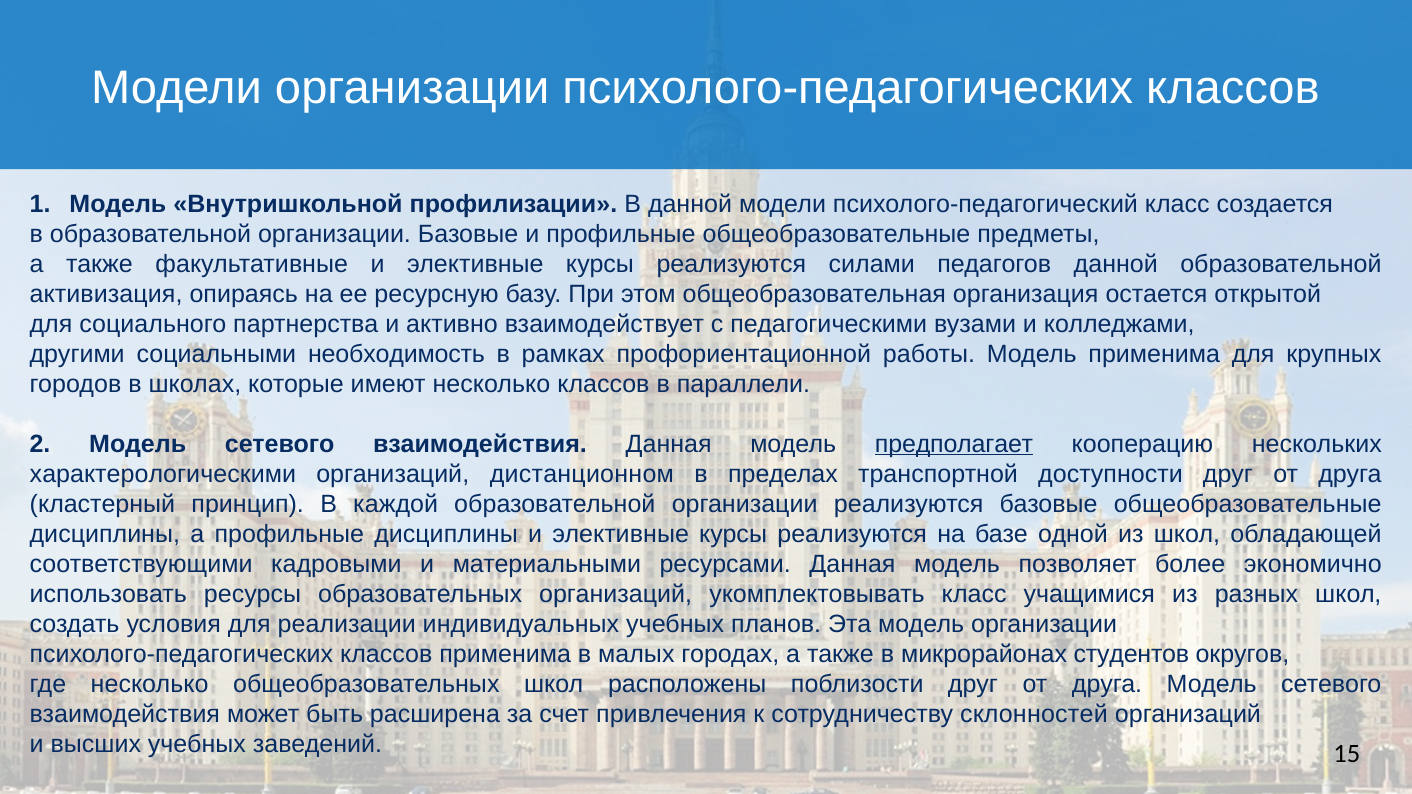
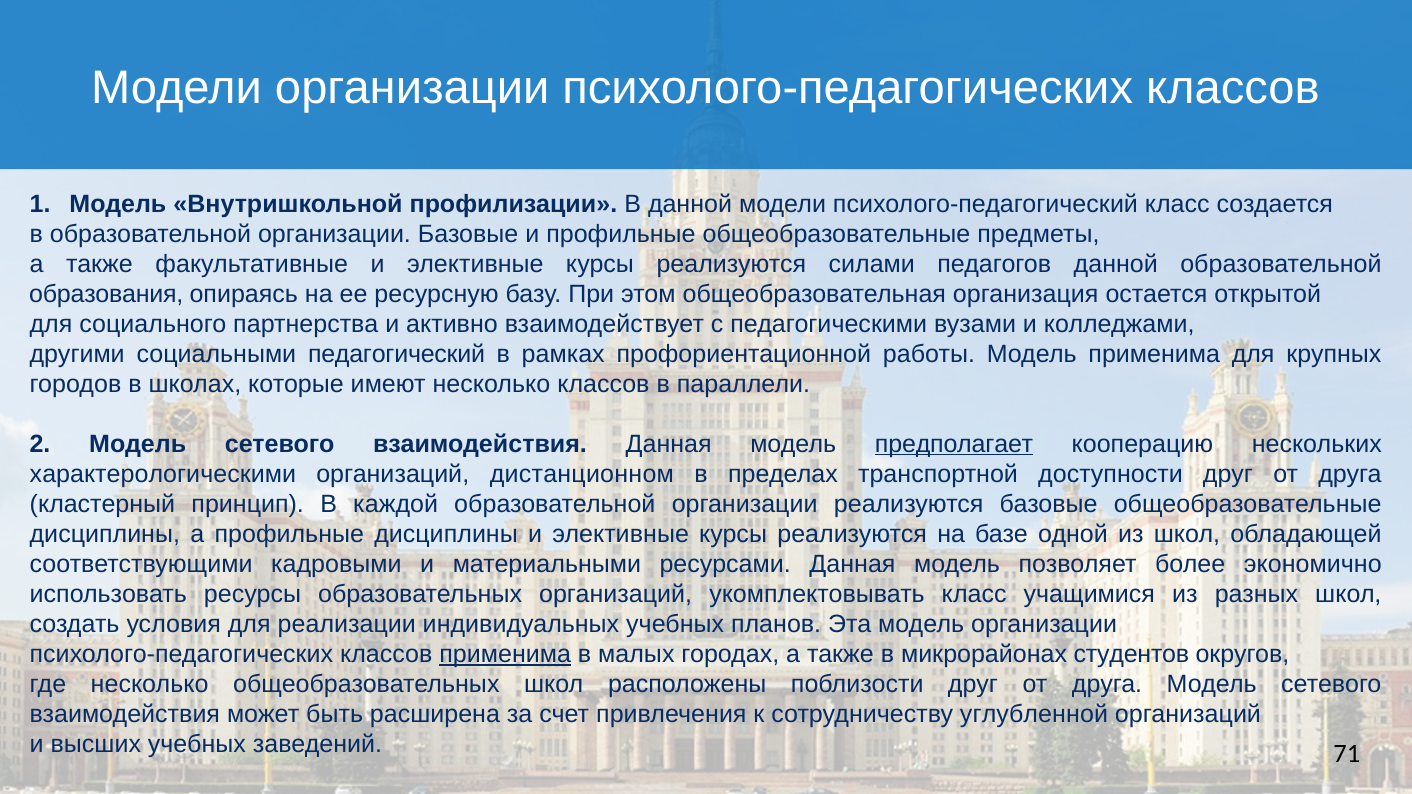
активизация: активизация -> образования (106, 294)
необходимость: необходимость -> педагогический (397, 354)
применима underline: none -> present (505, 654)
склонностей: склонностей -> углубленной (1034, 714)
15: 15 -> 71 (1347, 754)
